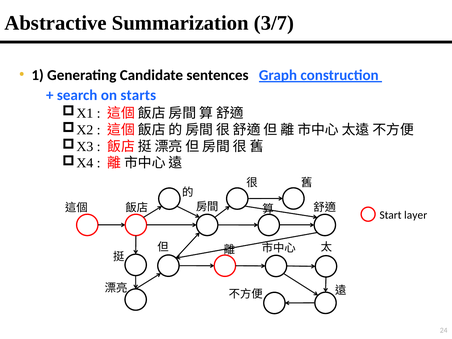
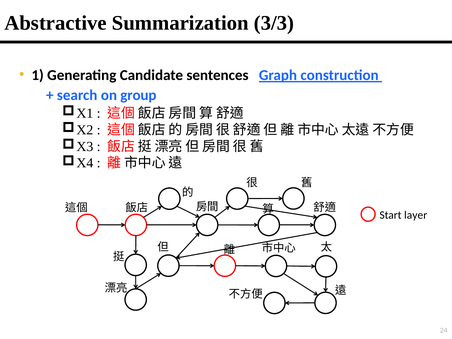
3/7: 3/7 -> 3/3 (274, 23)
starts: starts -> group (138, 95)
